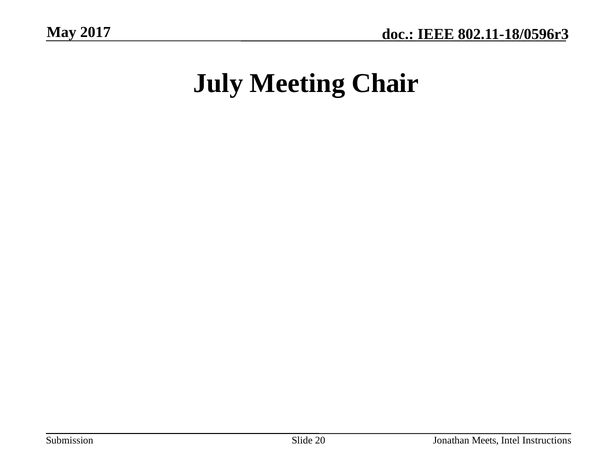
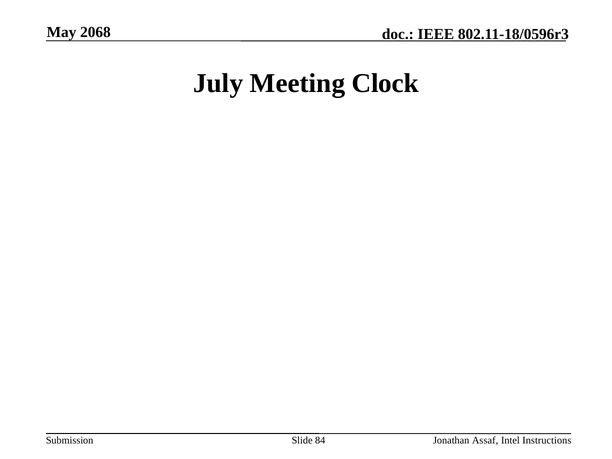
2017: 2017 -> 2068 (95, 32)
Chair: Chair -> Clock (385, 83)
20: 20 -> 84 (320, 440)
Meets: Meets -> Assaf (485, 440)
